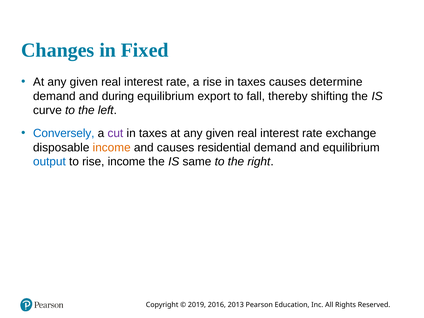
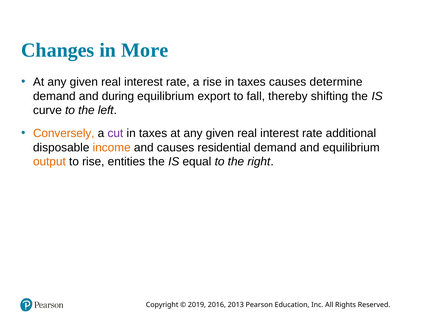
Fixed: Fixed -> More (145, 50)
Conversely colour: blue -> orange (64, 133)
exchange: exchange -> additional (351, 133)
output colour: blue -> orange (49, 162)
rise income: income -> entities (126, 162)
same: same -> equal (197, 162)
